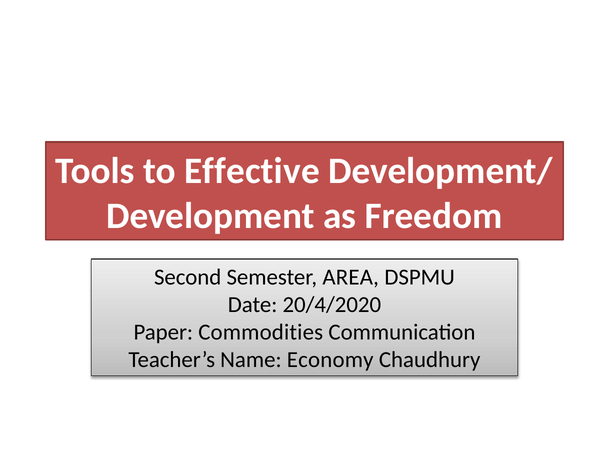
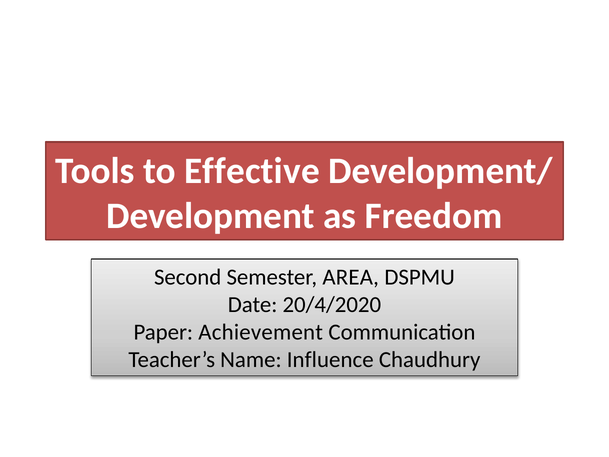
Commodities: Commodities -> Achievement (261, 332)
Economy: Economy -> Influence (330, 359)
